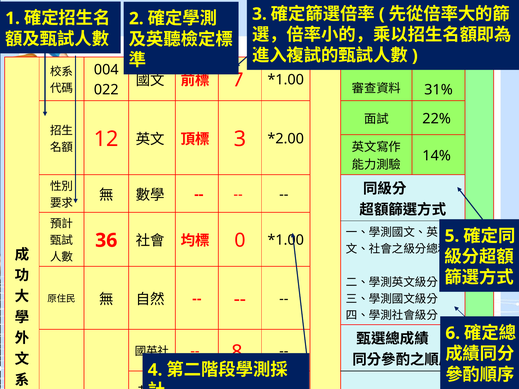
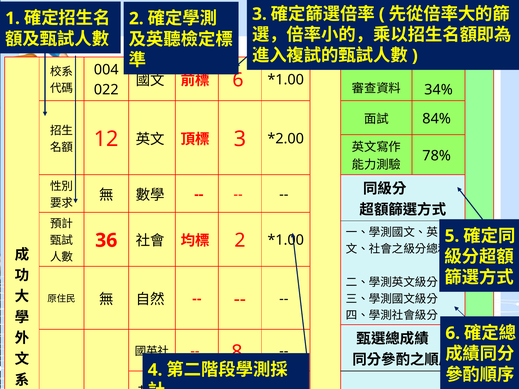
7: 7 -> 6 (238, 80)
31%: 31% -> 34% (438, 90)
22%: 22% -> 84% (437, 119)
14%: 14% -> 78% (437, 156)
0: 0 -> 2 (240, 241)
